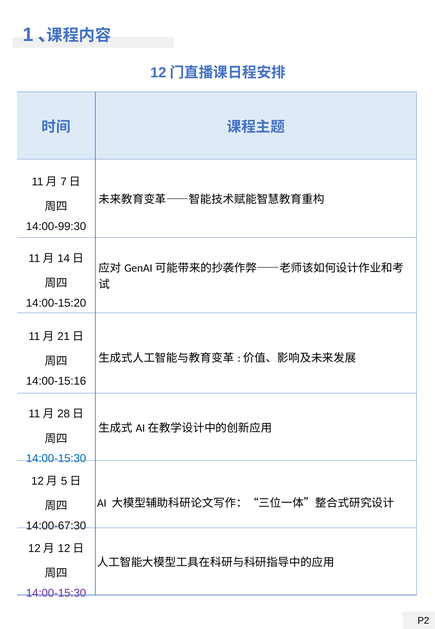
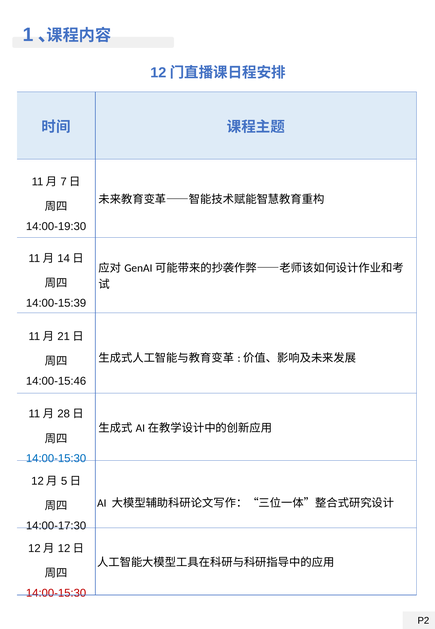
14:00-99:30: 14:00-99:30 -> 14:00-19:30 (56, 226)
14:00-15:20: 14:00-15:20 -> 14:00-15:39 (56, 303)
14:00-15:16: 14:00-15:16 -> 14:00-15:46 (56, 381)
14:00-67:30: 14:00-67:30 -> 14:00-17:30 (56, 525)
14:00-15:30 colour: purple -> red (56, 592)
